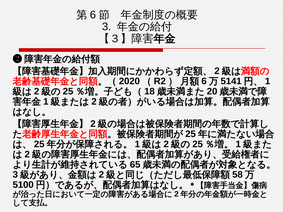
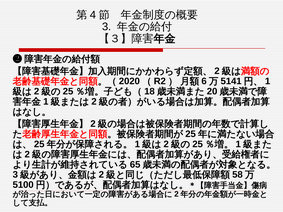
6: 6 -> 4 (93, 15)
